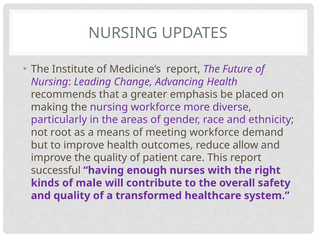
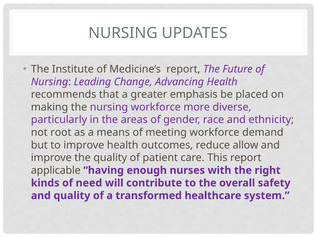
successful: successful -> applicable (56, 171)
male: male -> need (89, 184)
